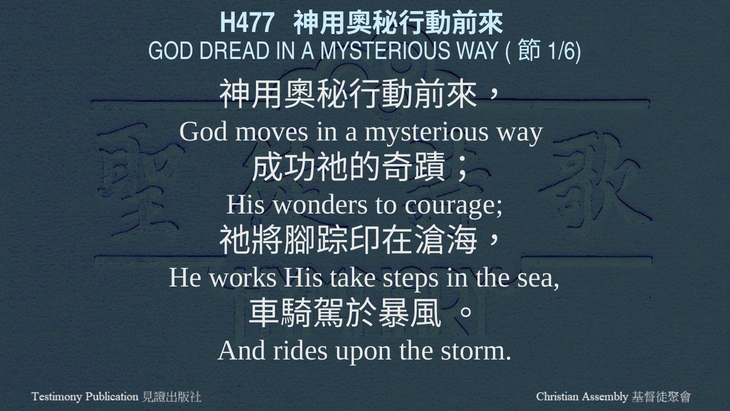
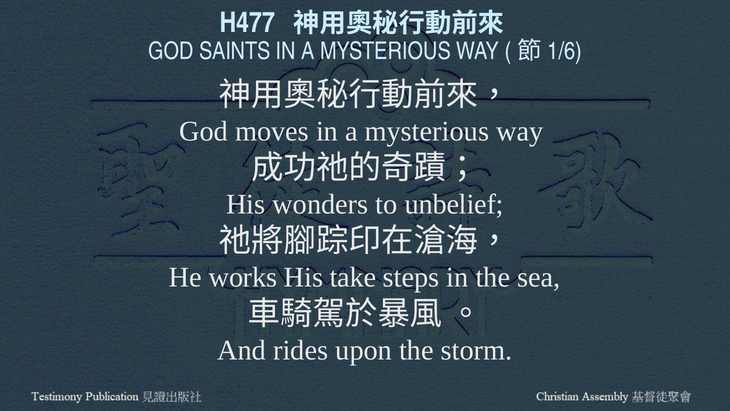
DREAD: DREAD -> SAINTS (235, 51)
courage: courage -> unbelief (454, 204)
